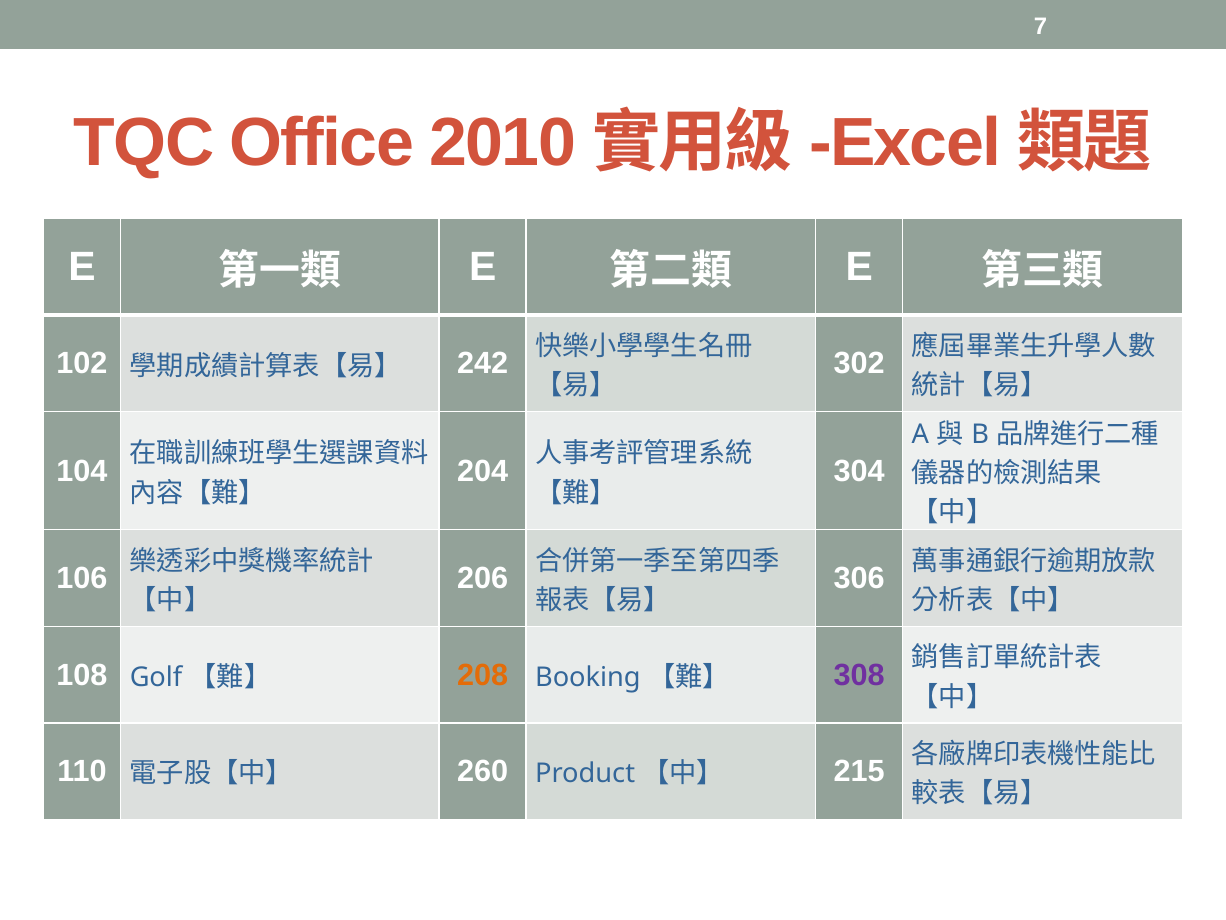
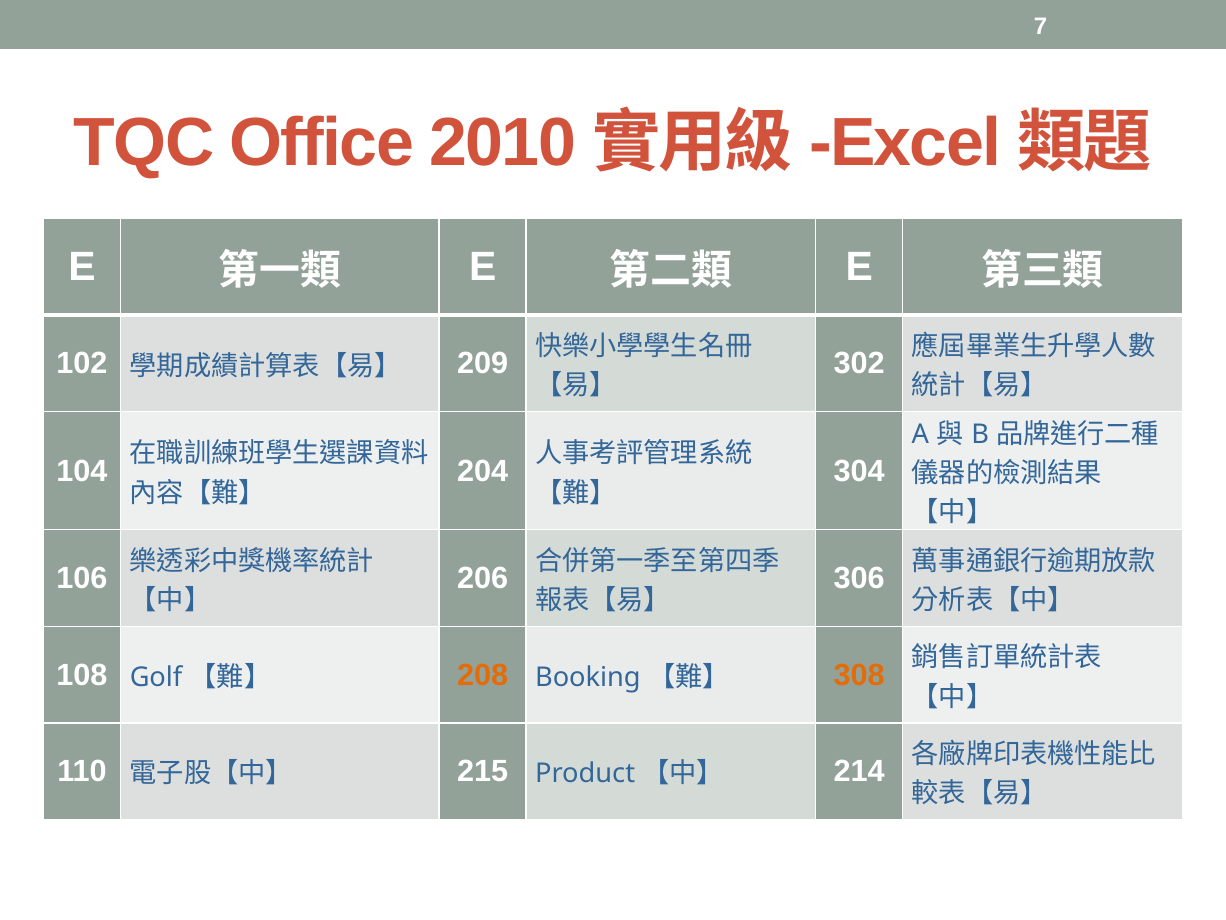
242: 242 -> 209 (483, 364)
308 colour: purple -> orange (859, 675)
260: 260 -> 215 (483, 771)
215: 215 -> 214 (859, 771)
